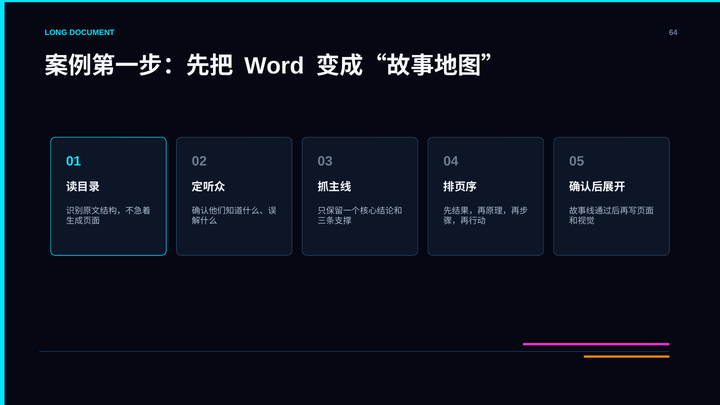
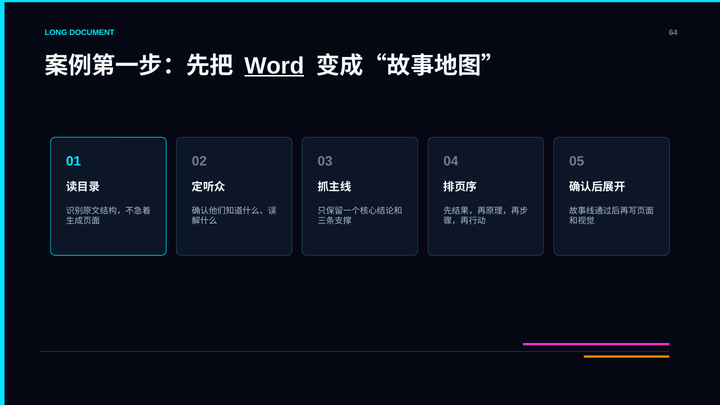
Word underline: none -> present (274, 66)
